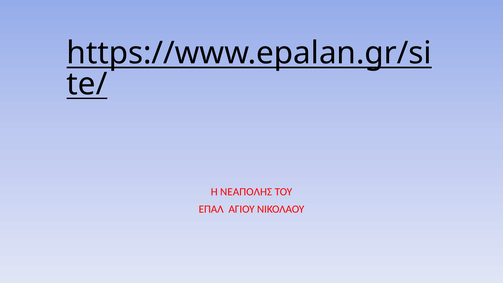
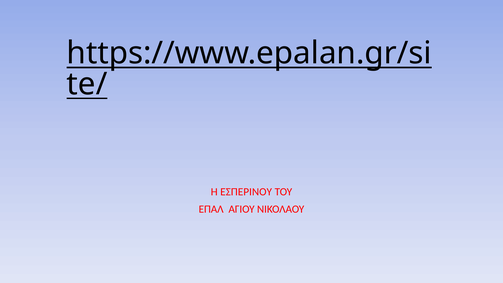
ΝΕΑΠΟΛΗΣ: ΝΕΑΠΟΛΗΣ -> ΕΣΠΕΡΙΝΟΥ (246, 192)
